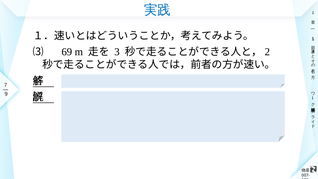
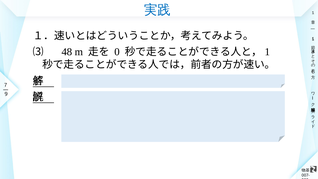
69: 69 -> 48 (67, 52)
3: 3 -> 0 (117, 52)
2: 2 -> 1 (267, 52)
